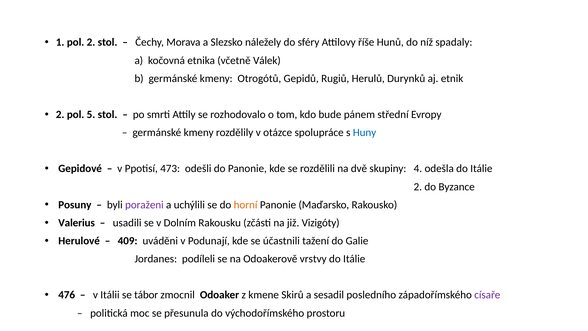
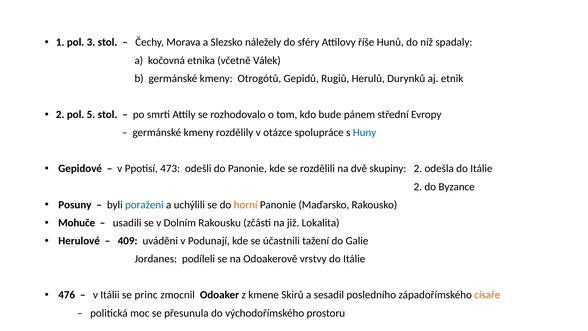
pol 2: 2 -> 3 (91, 42)
skupiny 4: 4 -> 2 (418, 169)
poraženi colour: purple -> blue (144, 205)
Valerius: Valerius -> Mohuče (77, 223)
Vizigóty: Vizigóty -> Lokalita (321, 223)
tábor: tábor -> princ (146, 295)
císaře colour: purple -> orange (487, 295)
